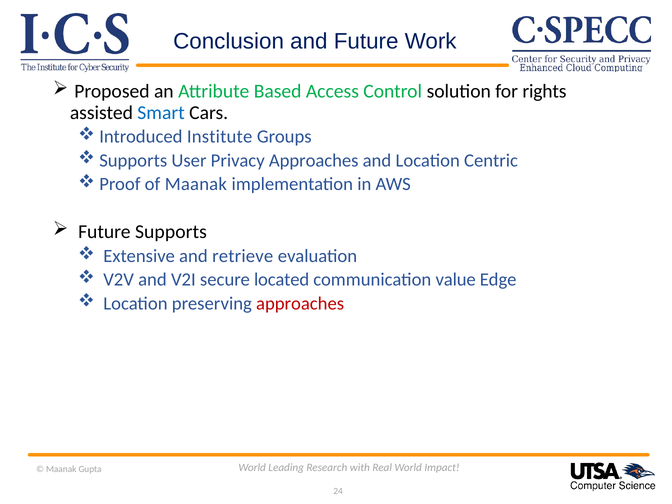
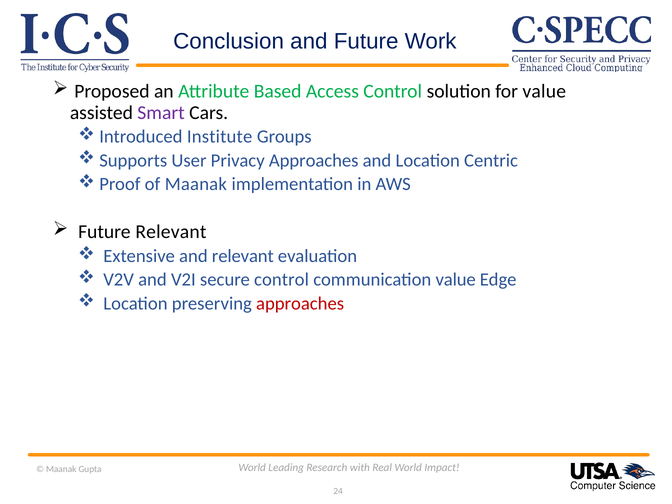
for rights: rights -> value (544, 91)
Smart colour: blue -> purple (161, 113)
Future Supports: Supports -> Relevant (171, 232)
and retrieve: retrieve -> relevant (243, 256)
secure located: located -> control (281, 280)
